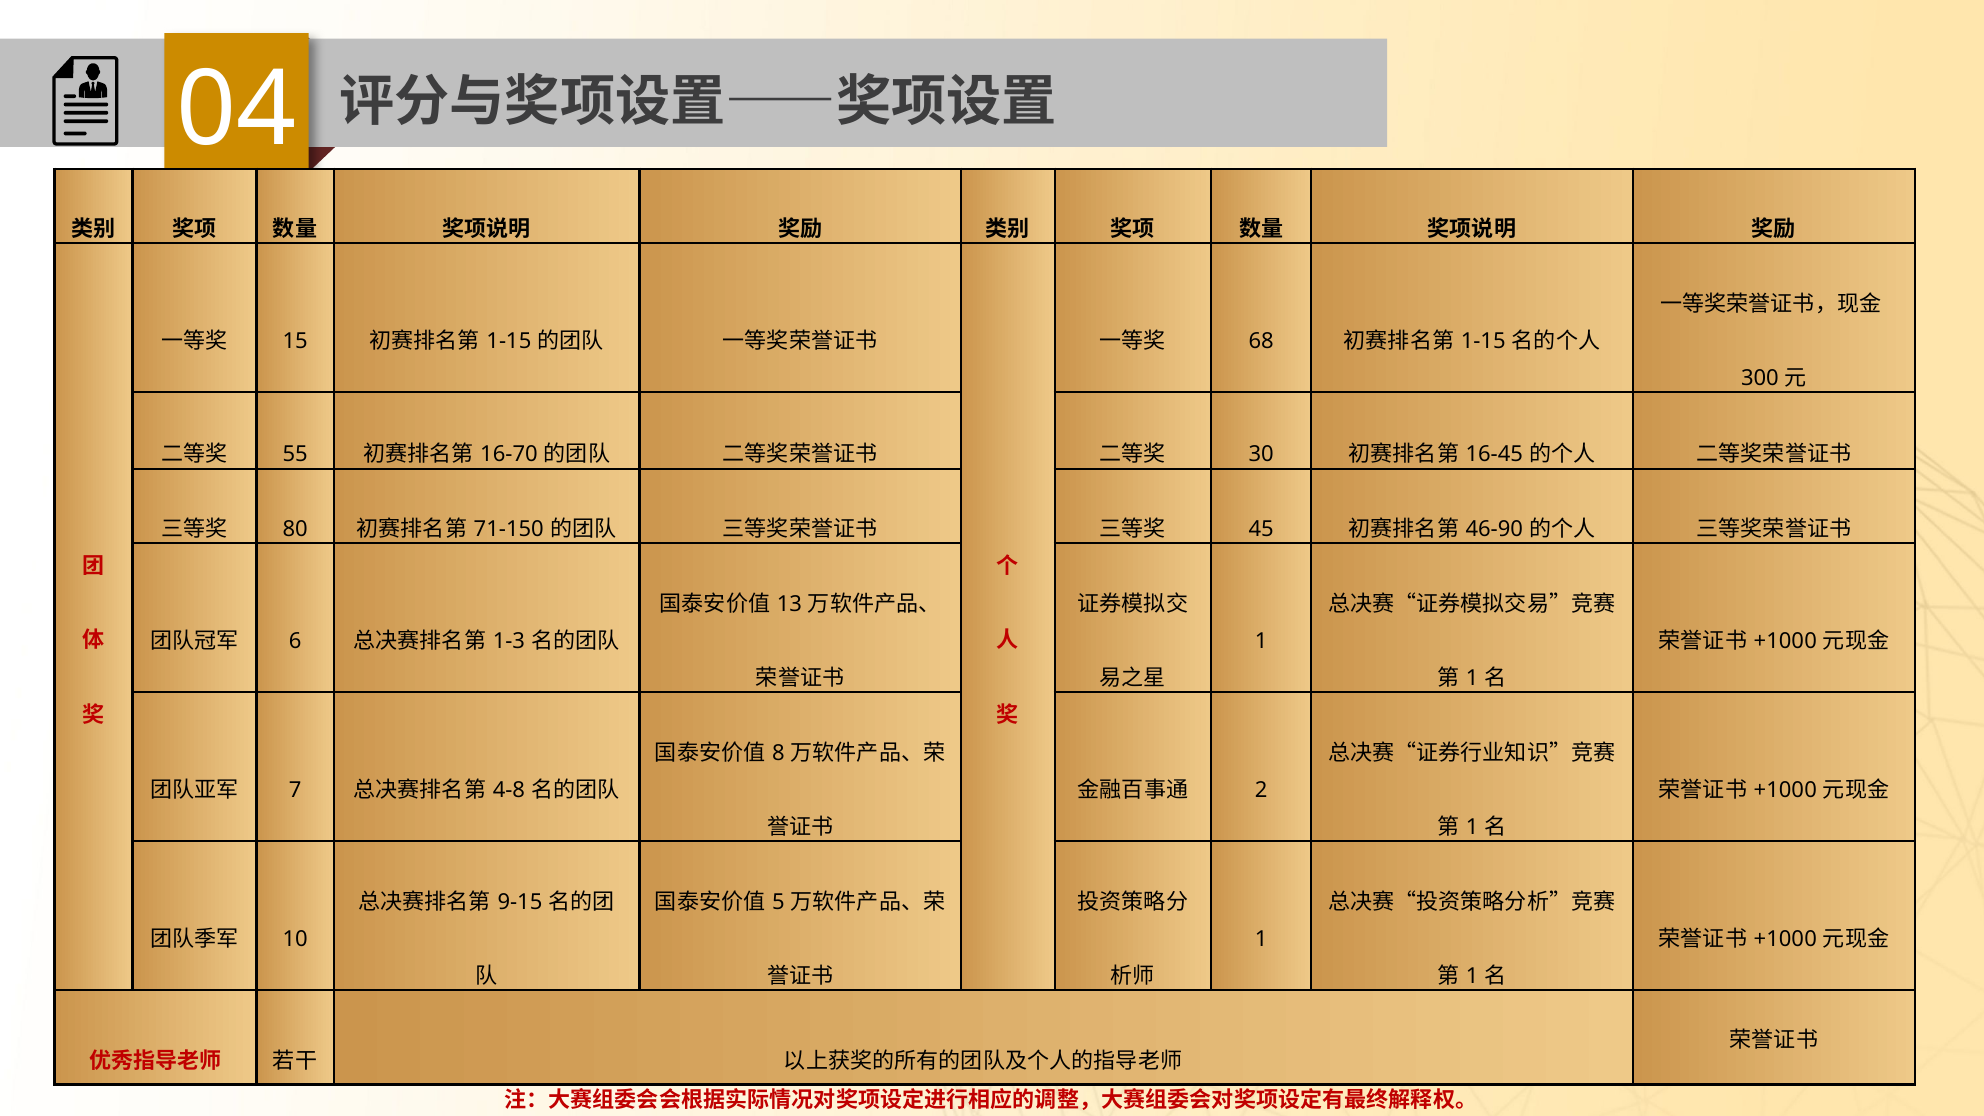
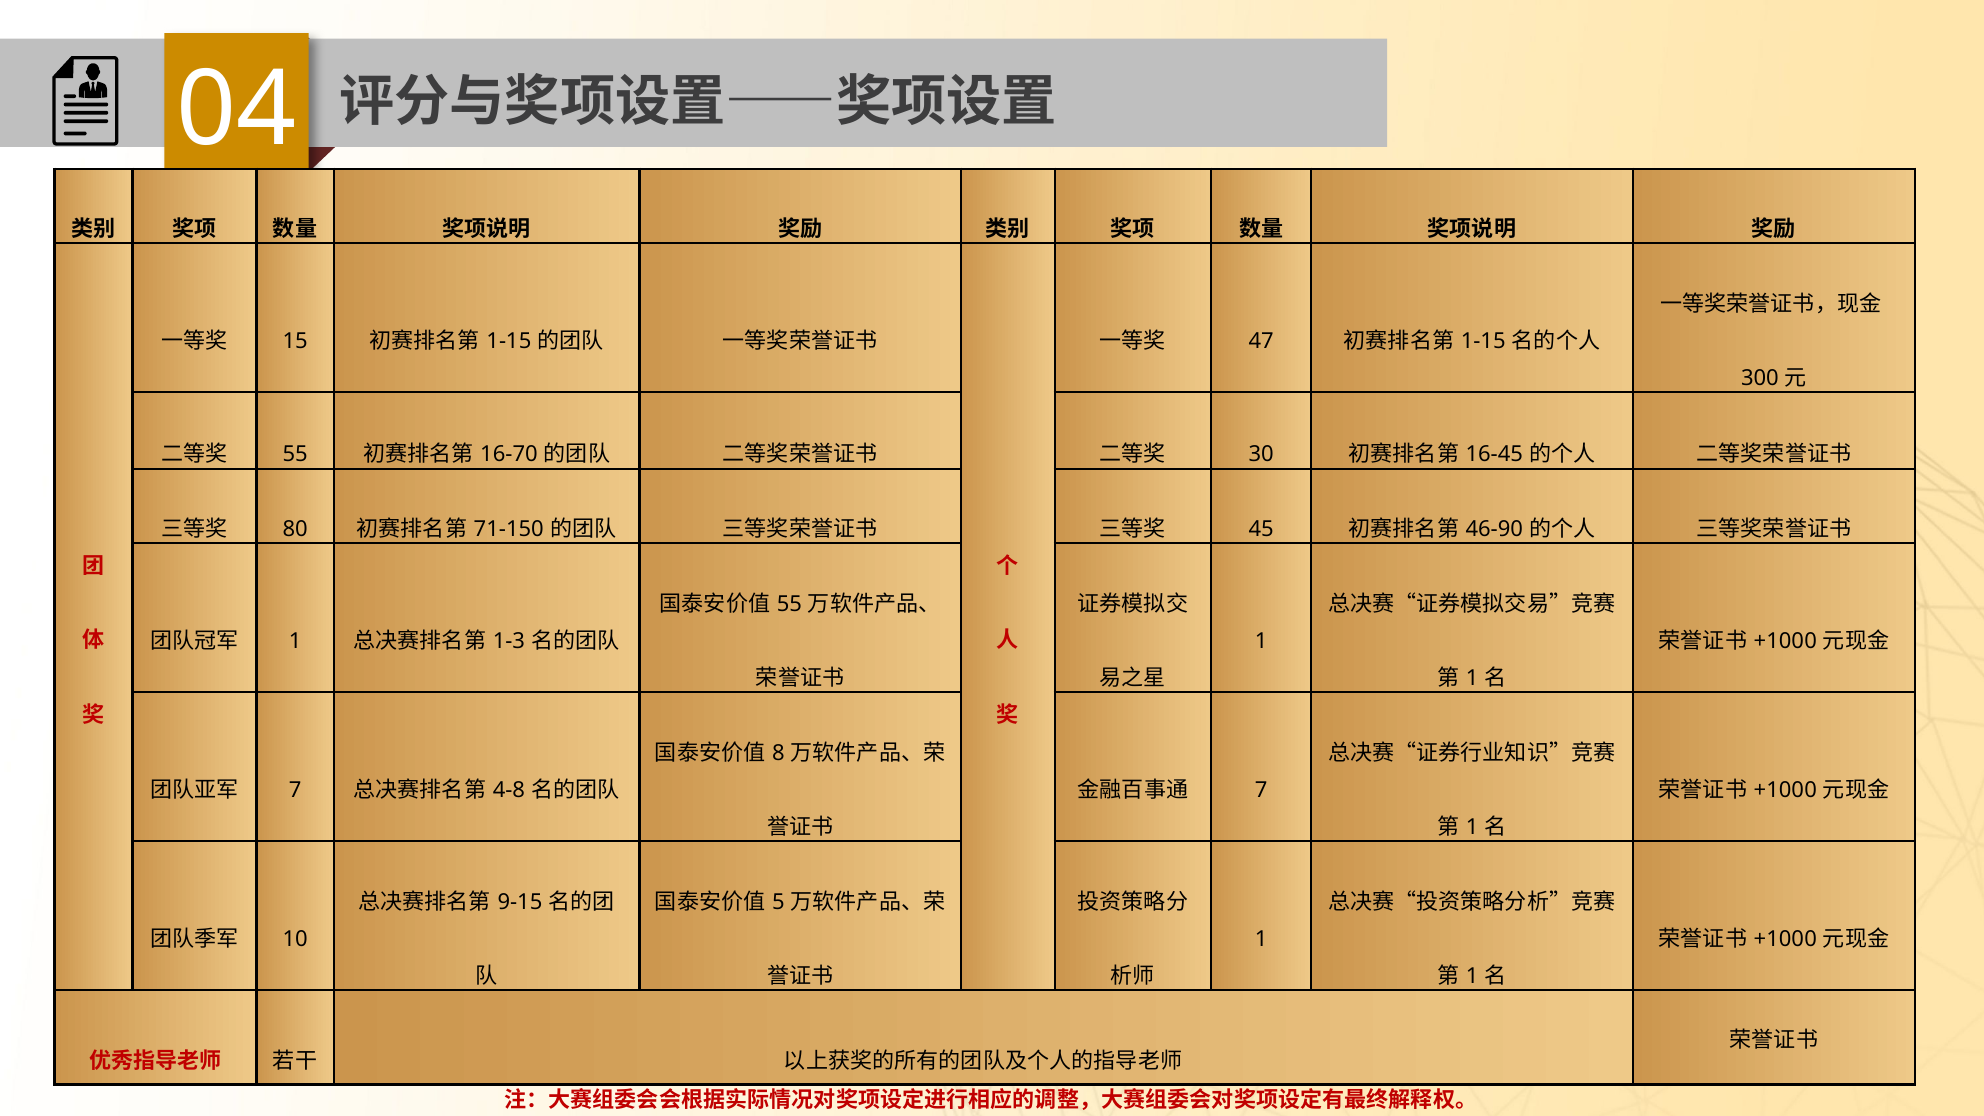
68: 68 -> 47 (1261, 341)
13: 13 -> 55 (789, 604)
6: 6 -> 1 (295, 641)
2: 2 -> 7 (1261, 790)
